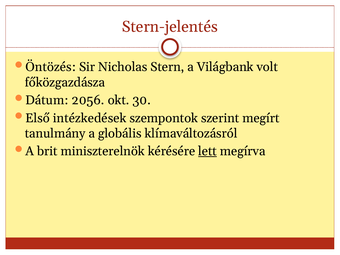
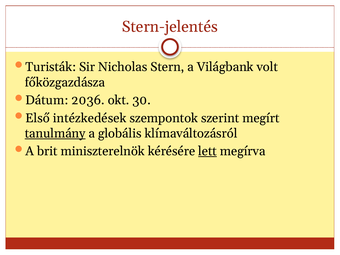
Öntözés: Öntözés -> Turisták (51, 67)
2056: 2056 -> 2036 (88, 100)
tanulmány underline: none -> present (55, 133)
